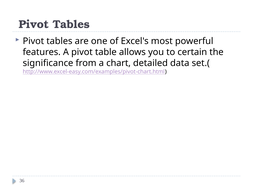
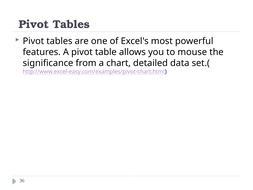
certain: certain -> mouse (192, 52)
